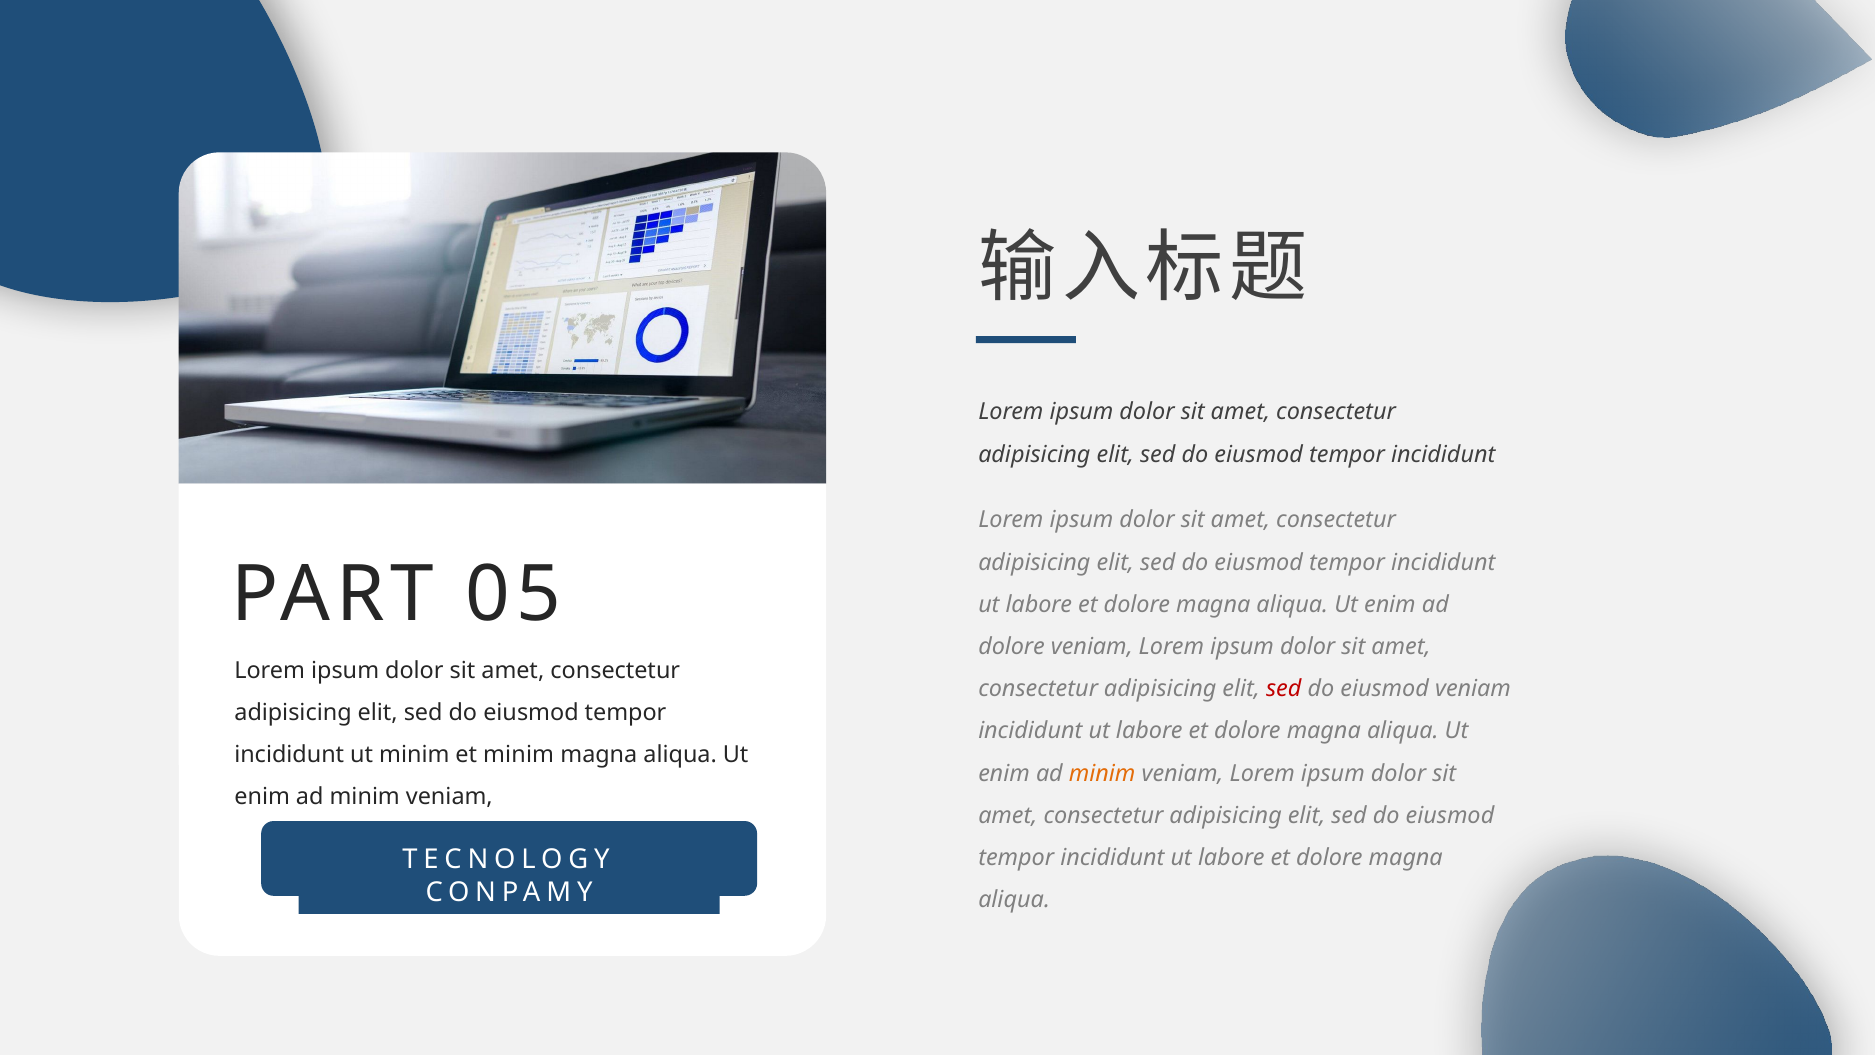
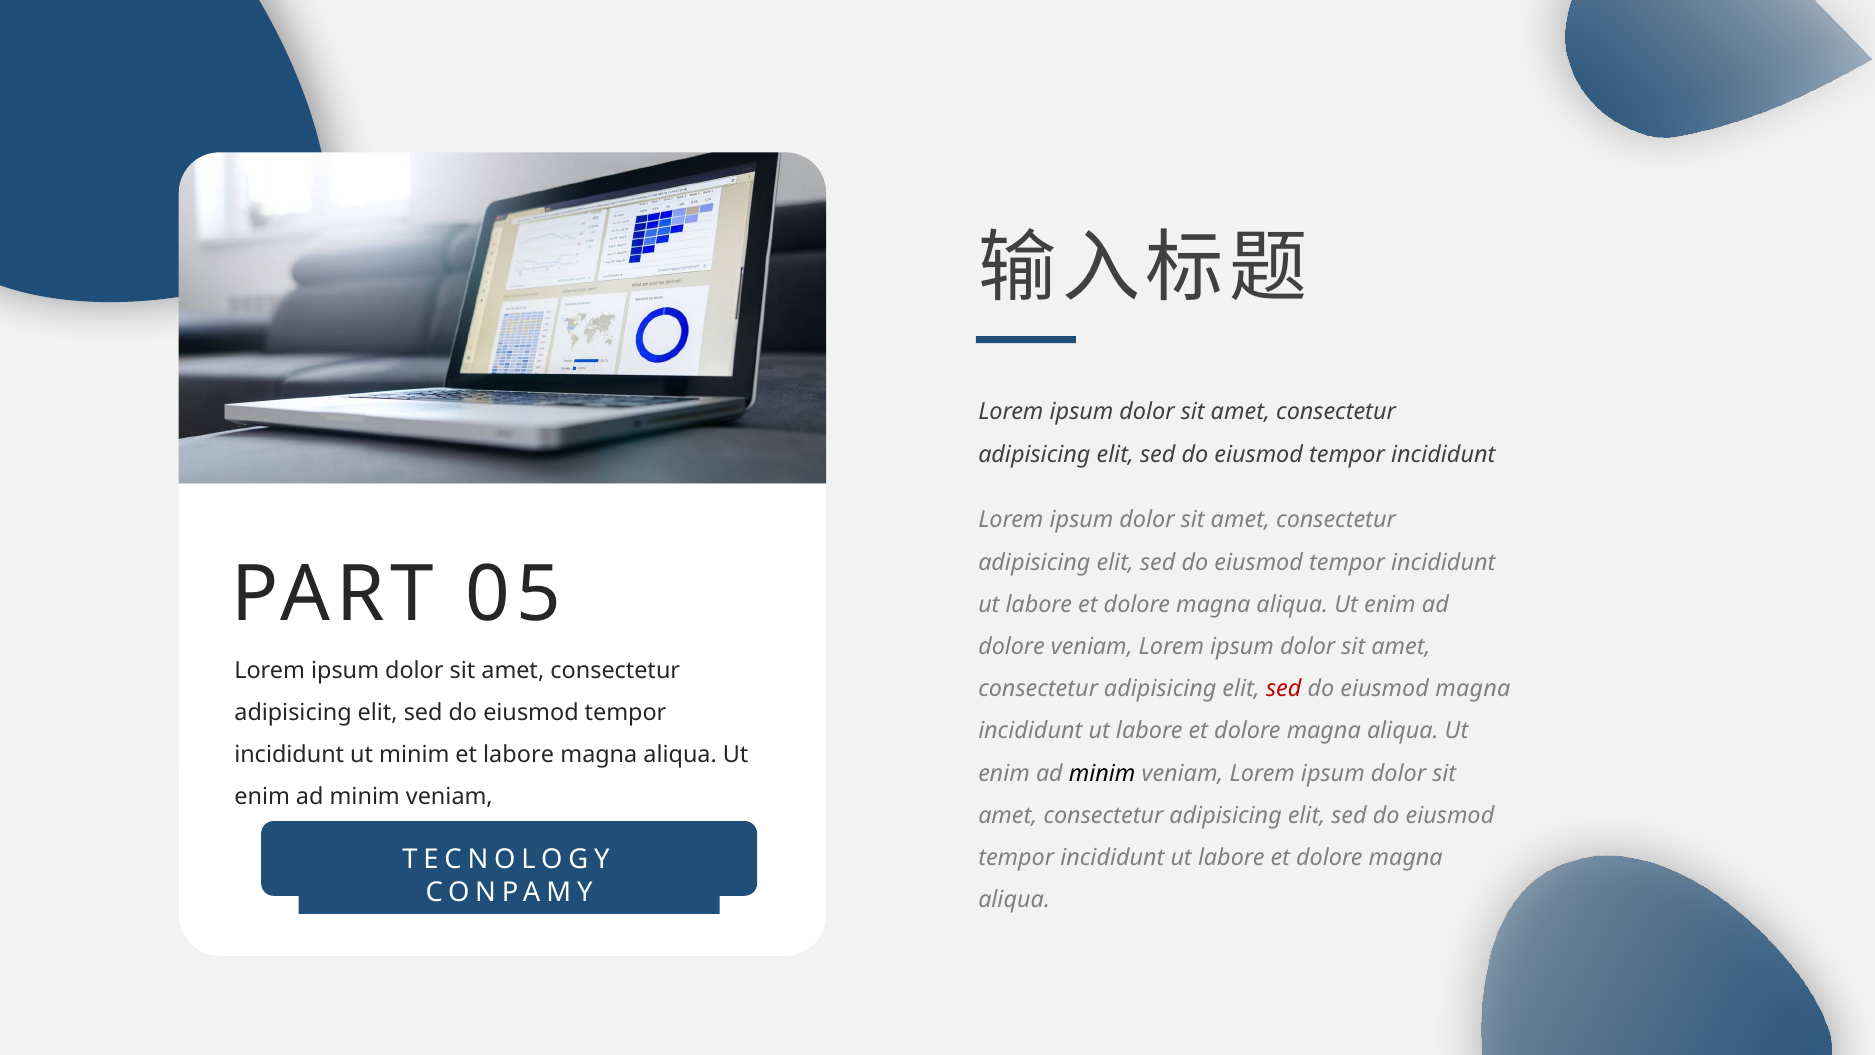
eiusmod veniam: veniam -> magna (1473, 689)
et minim: minim -> labore (519, 755)
minim colour: orange -> black (1102, 773)
